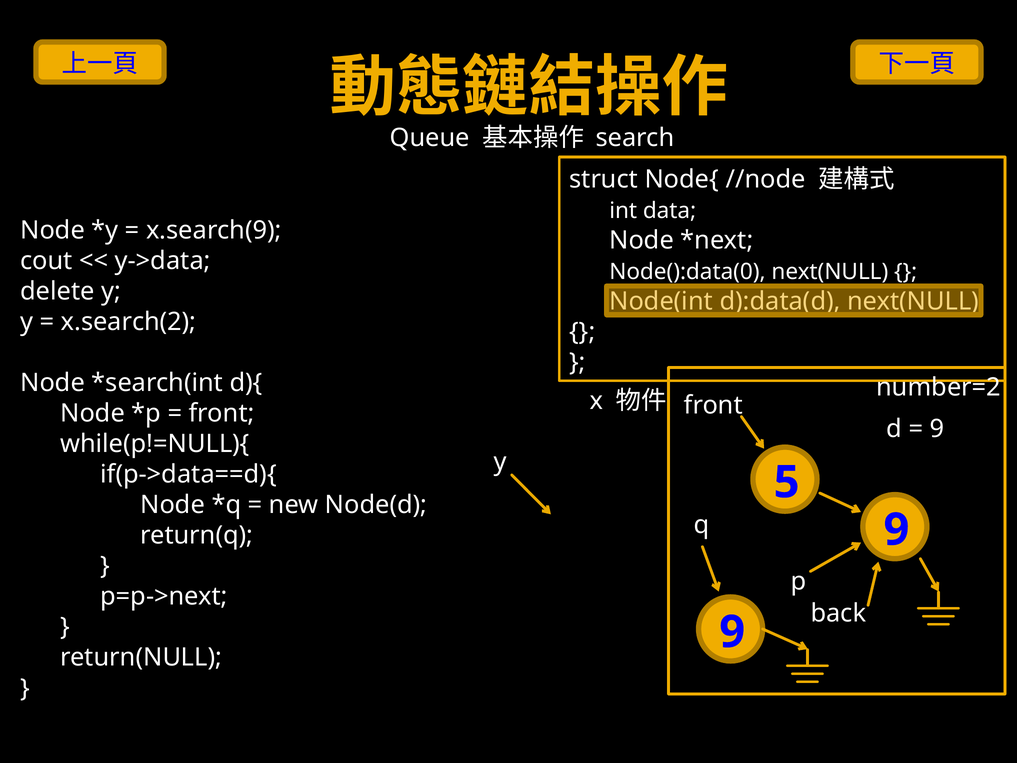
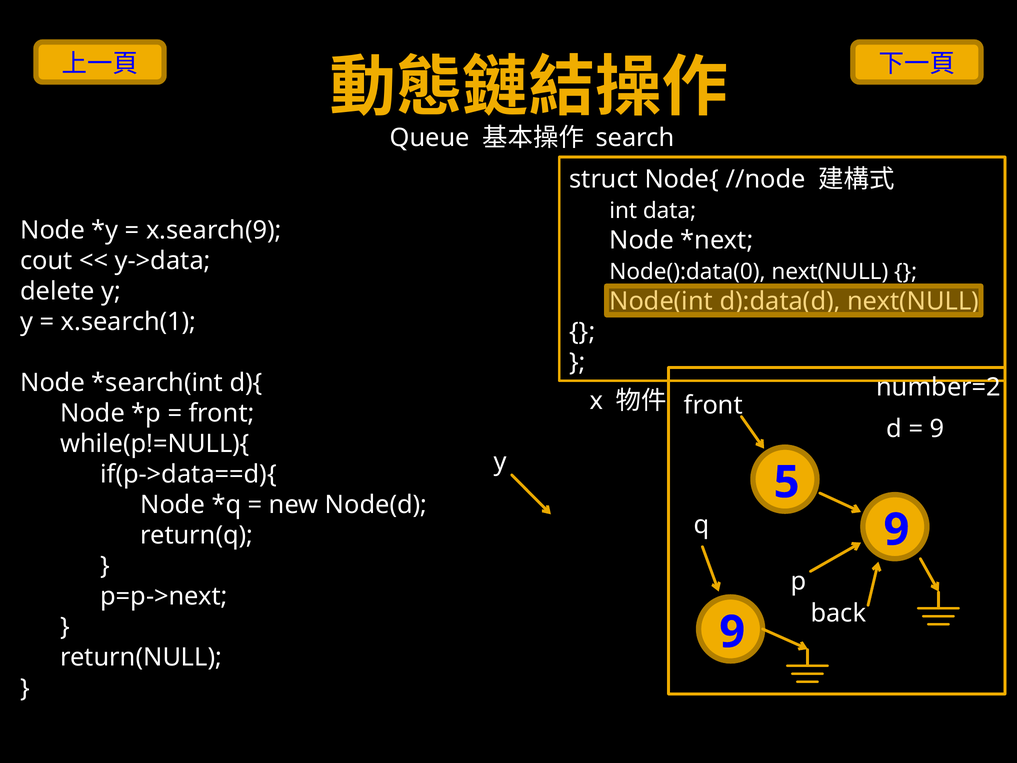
x.search(2: x.search(2 -> x.search(1 (129, 322)
